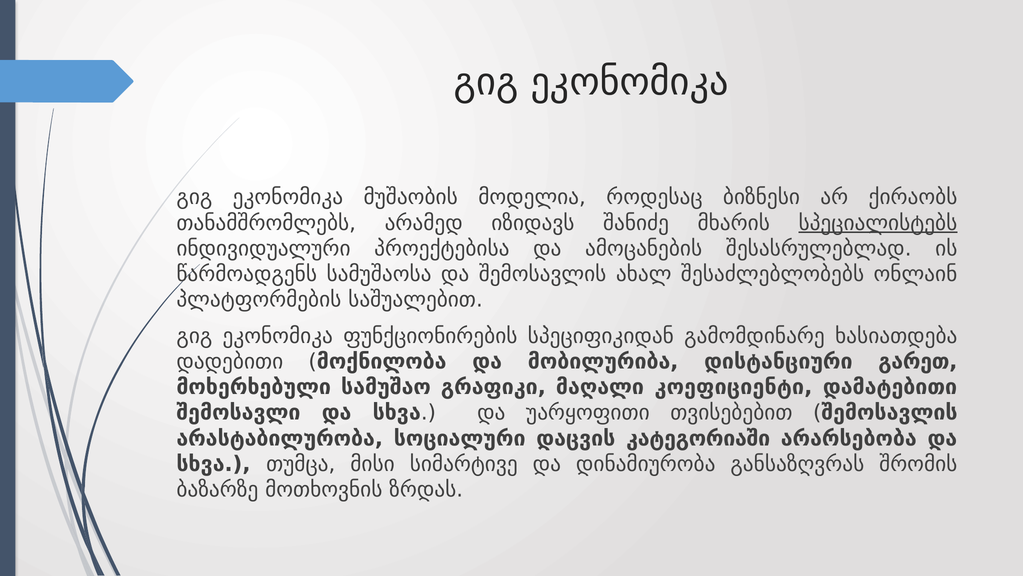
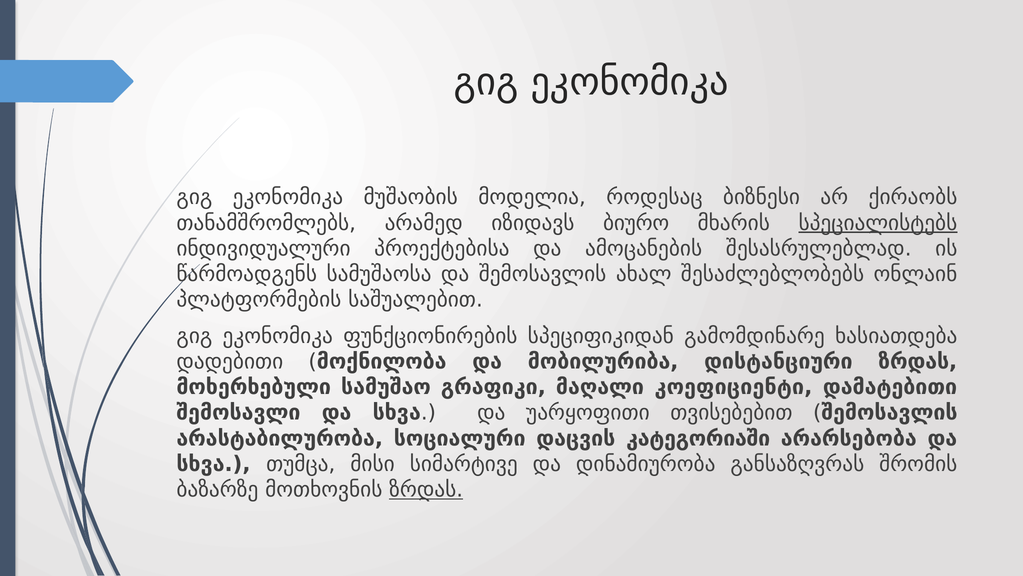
შანიძე: შანიძე -> ბიურო (636, 223)
დისტანციური გარეთ: გარეთ -> ზრდას (918, 361)
ზრდას underline: none -> present (426, 489)
